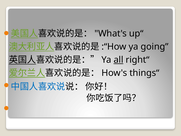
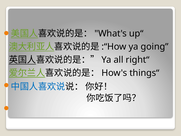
all underline: present -> none (118, 60)
